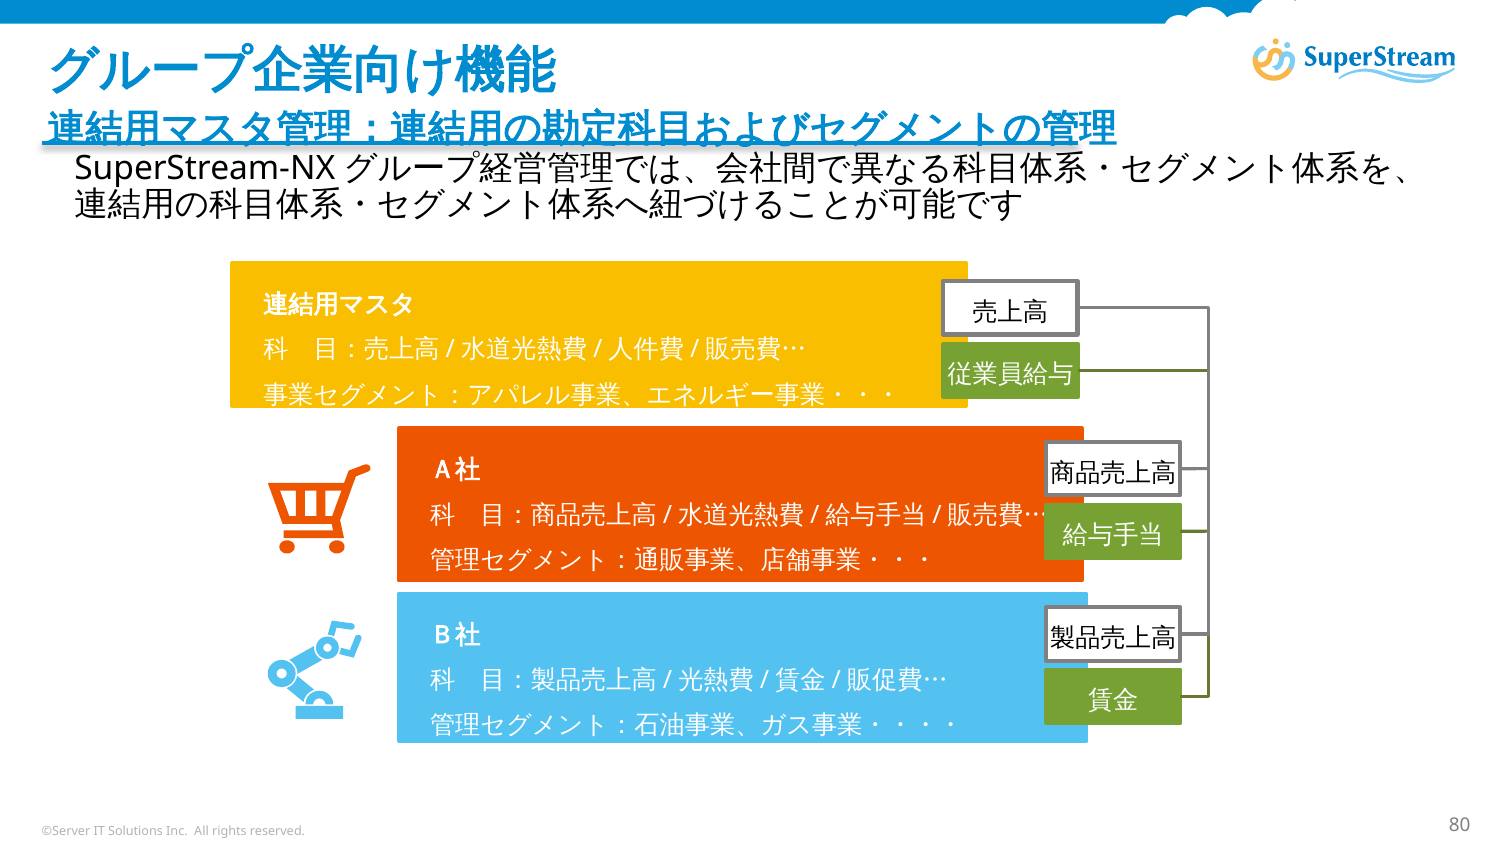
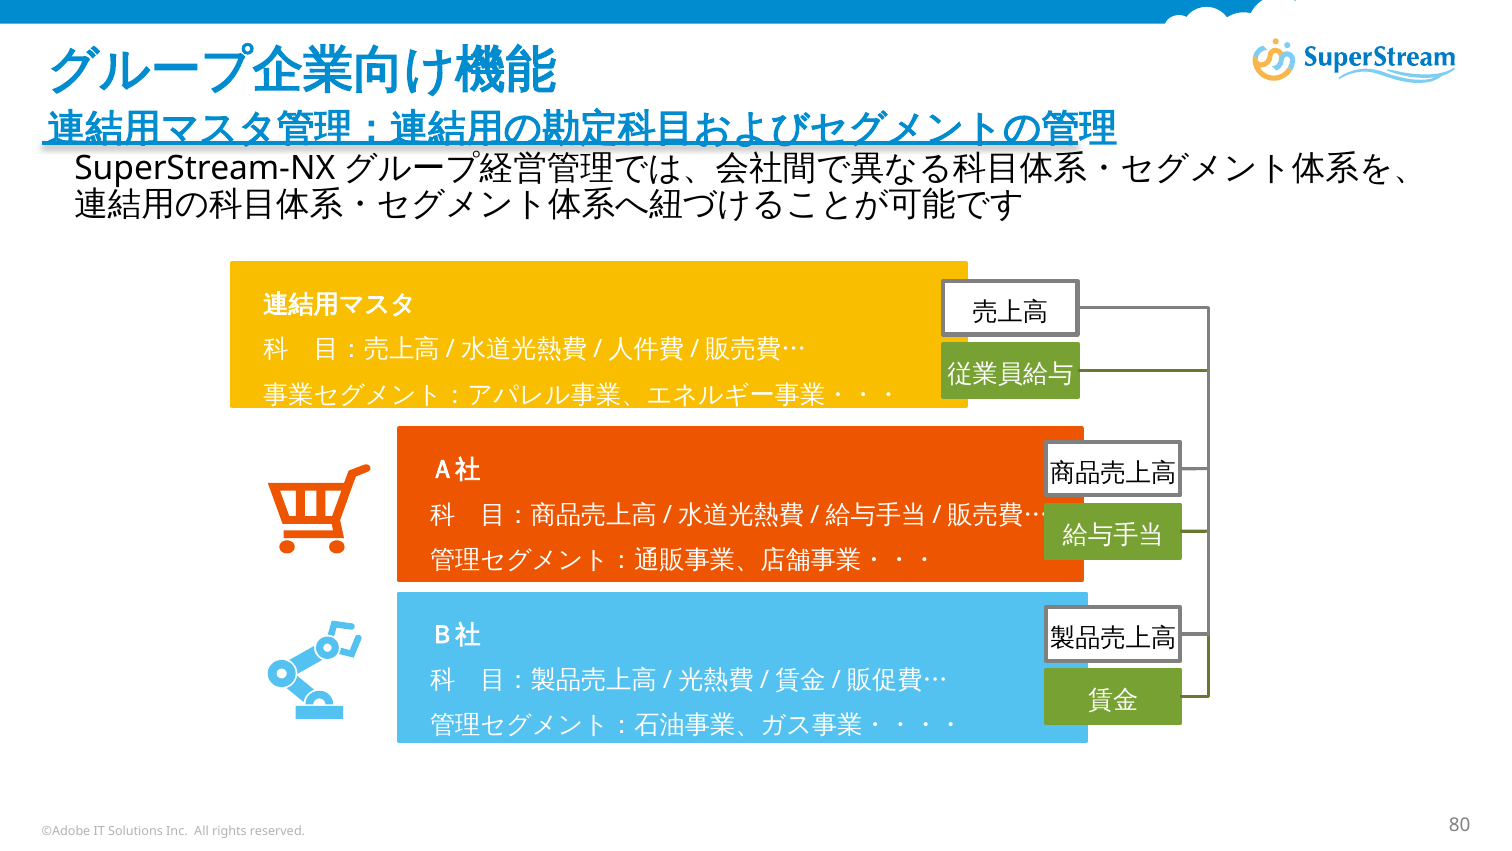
©Server: ©Server -> ©Adobe (66, 831)
